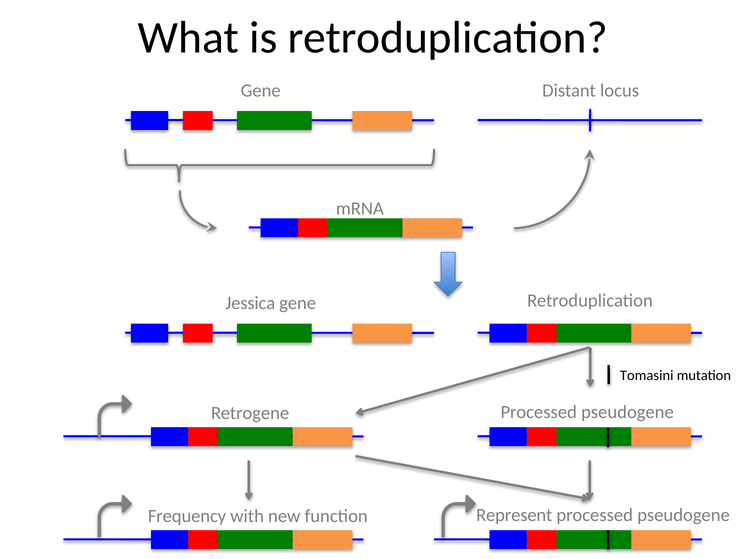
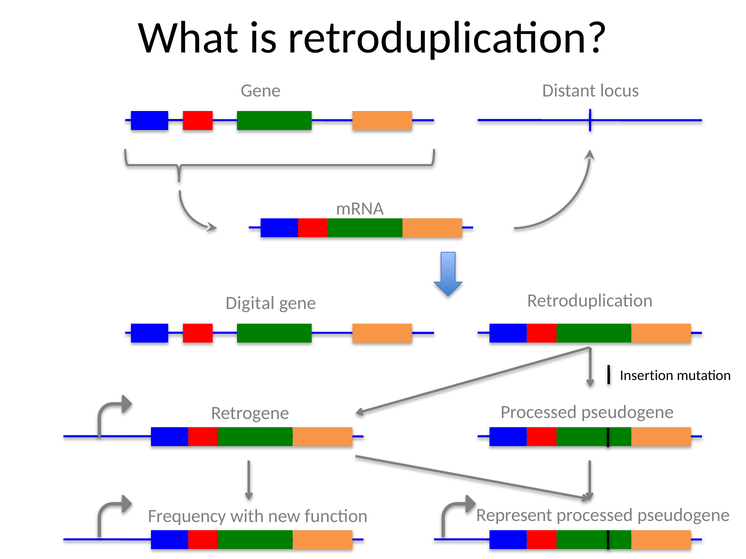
Jessica: Jessica -> Digital (250, 303)
Tomasini: Tomasini -> Insertion (647, 376)
